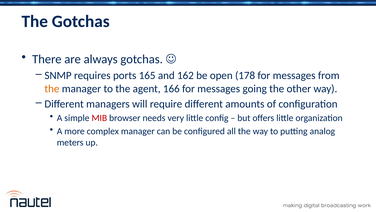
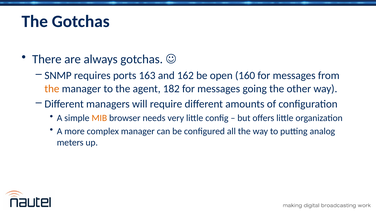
165: 165 -> 163 (147, 75)
178: 178 -> 160 (245, 75)
166: 166 -> 182 (171, 88)
MIB colour: red -> orange (99, 118)
